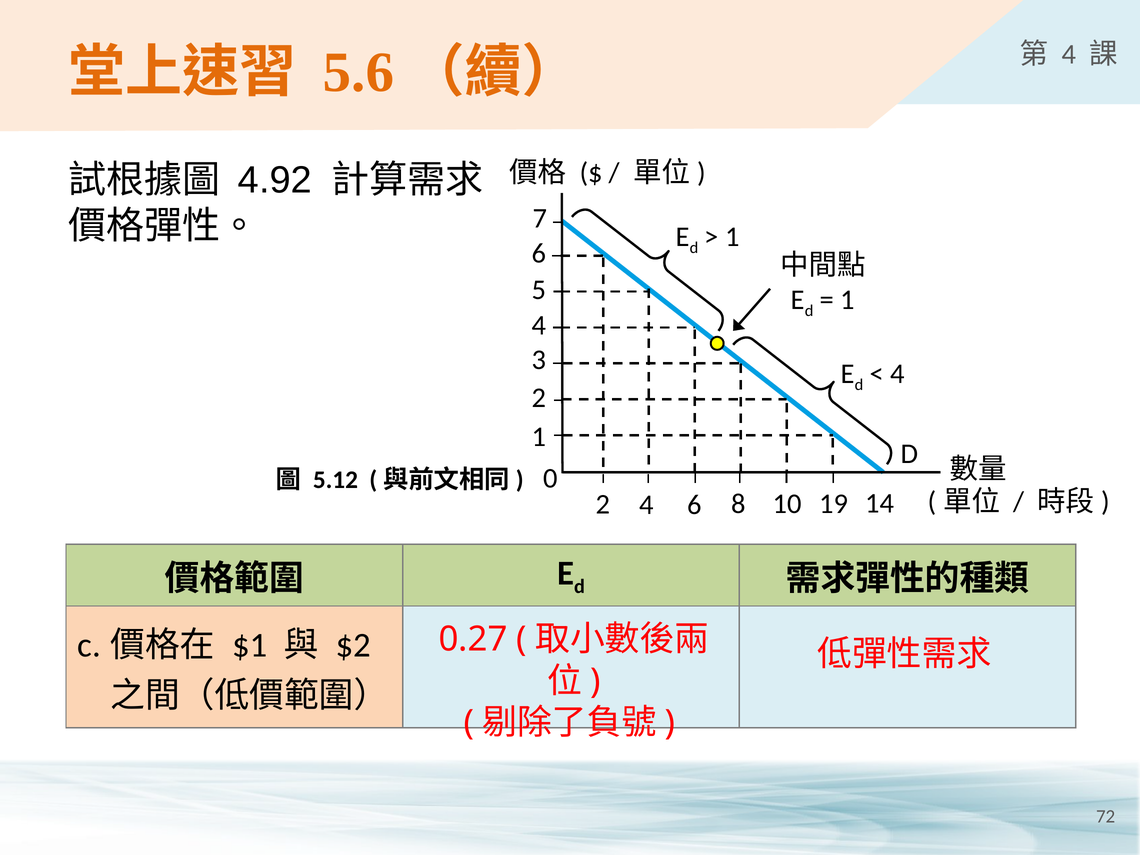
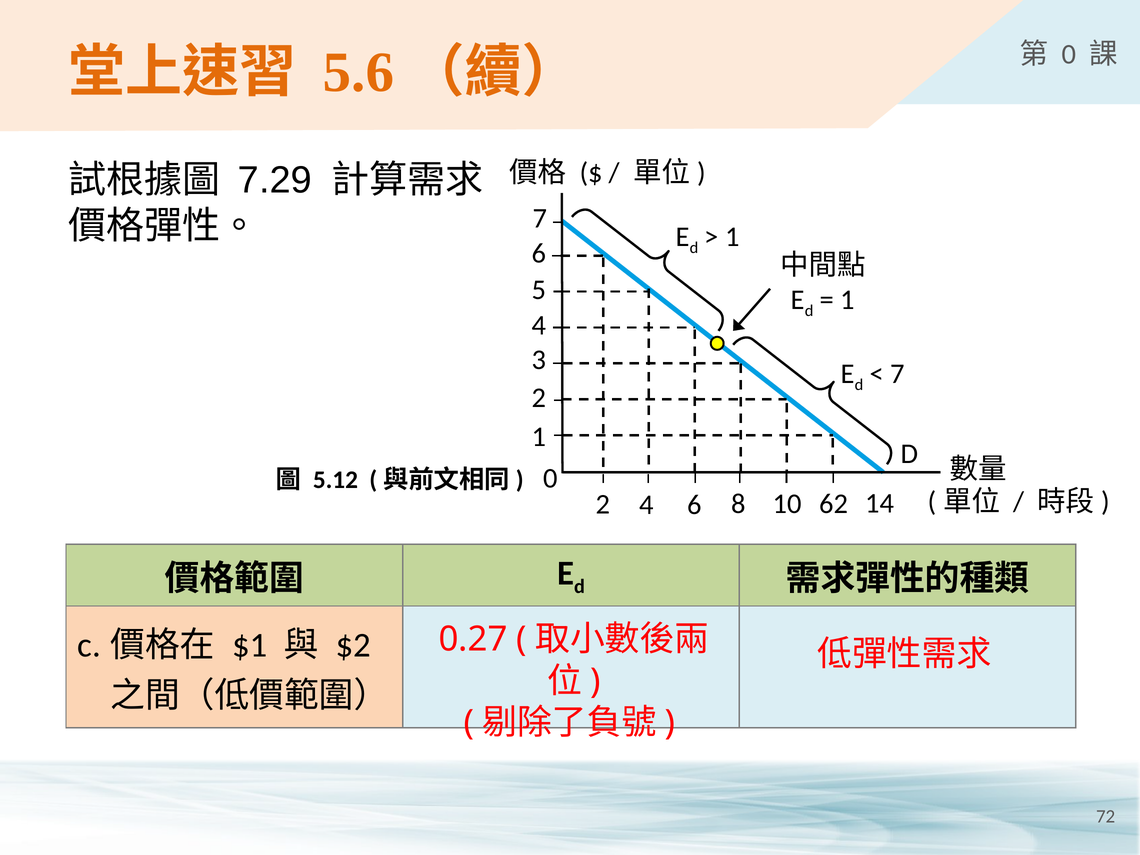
4: 4 -> 0 (1069, 54)
4.92: 4.92 -> 7.29 (275, 180)
4: 4 -> 7 (897, 374)
19: 19 -> 62 (834, 504)
